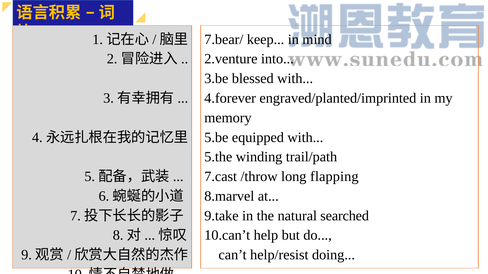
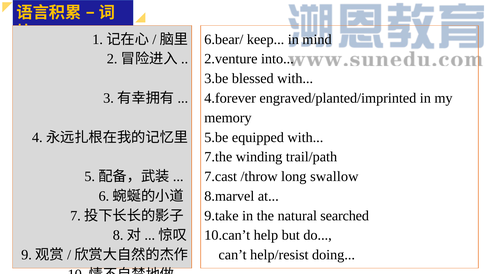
7.bear/: 7.bear/ -> 6.bear/ (224, 39)
5.the: 5.the -> 7.the (218, 157)
flapping: flapping -> swallow (334, 177)
